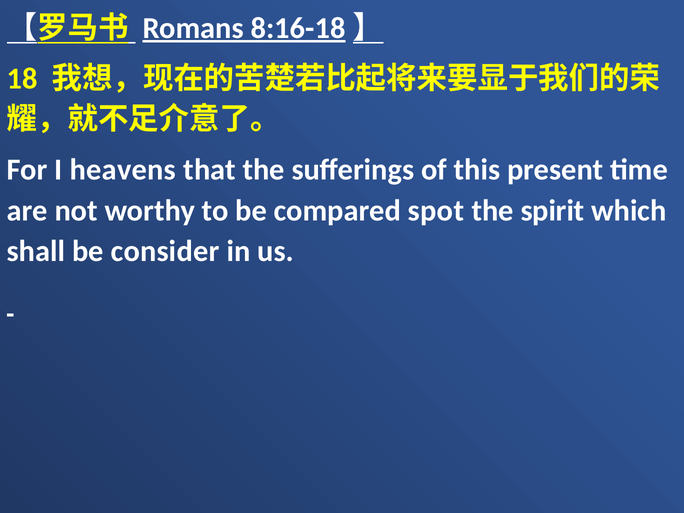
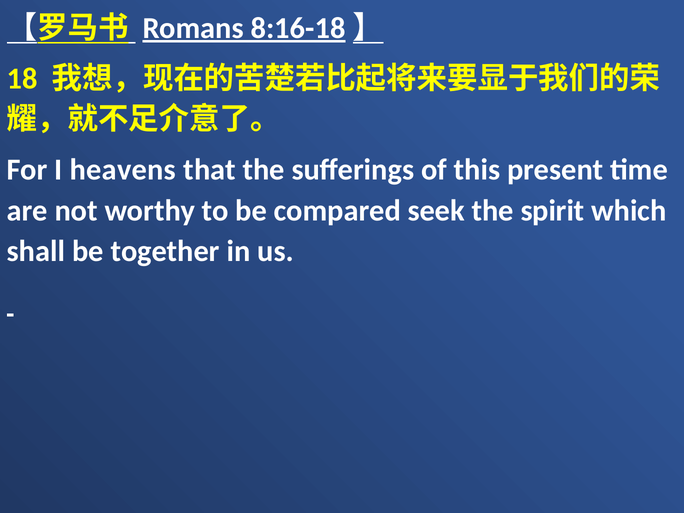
spot: spot -> seek (436, 211)
consider: consider -> together (165, 251)
